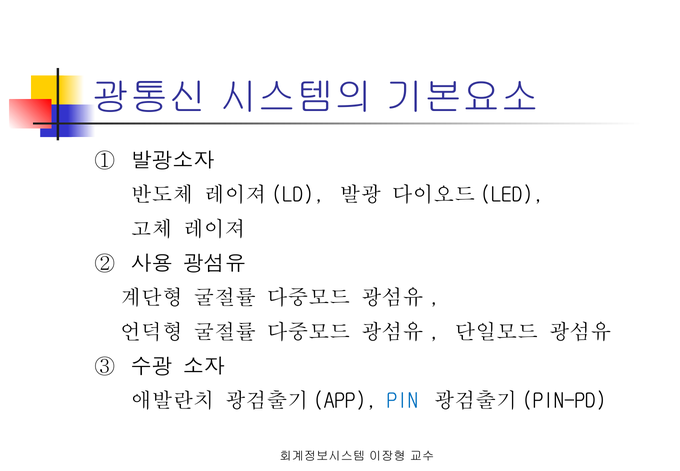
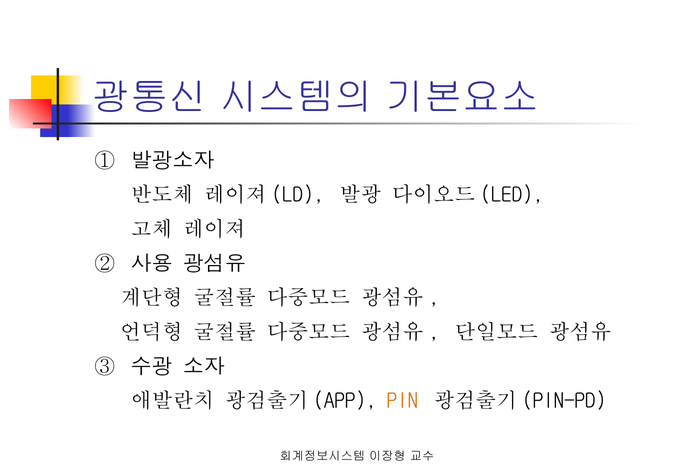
PIN colour: blue -> orange (402, 401)
